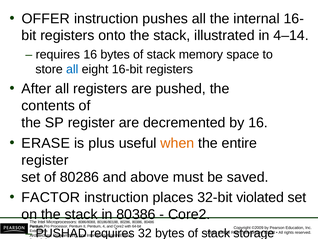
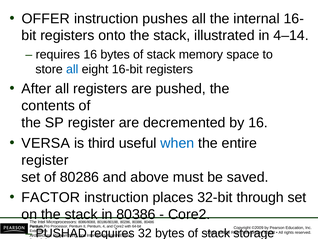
ERASE: ERASE -> VERSA (46, 143)
plus: plus -> third (102, 143)
when colour: orange -> blue (177, 143)
violated: violated -> through (260, 197)
